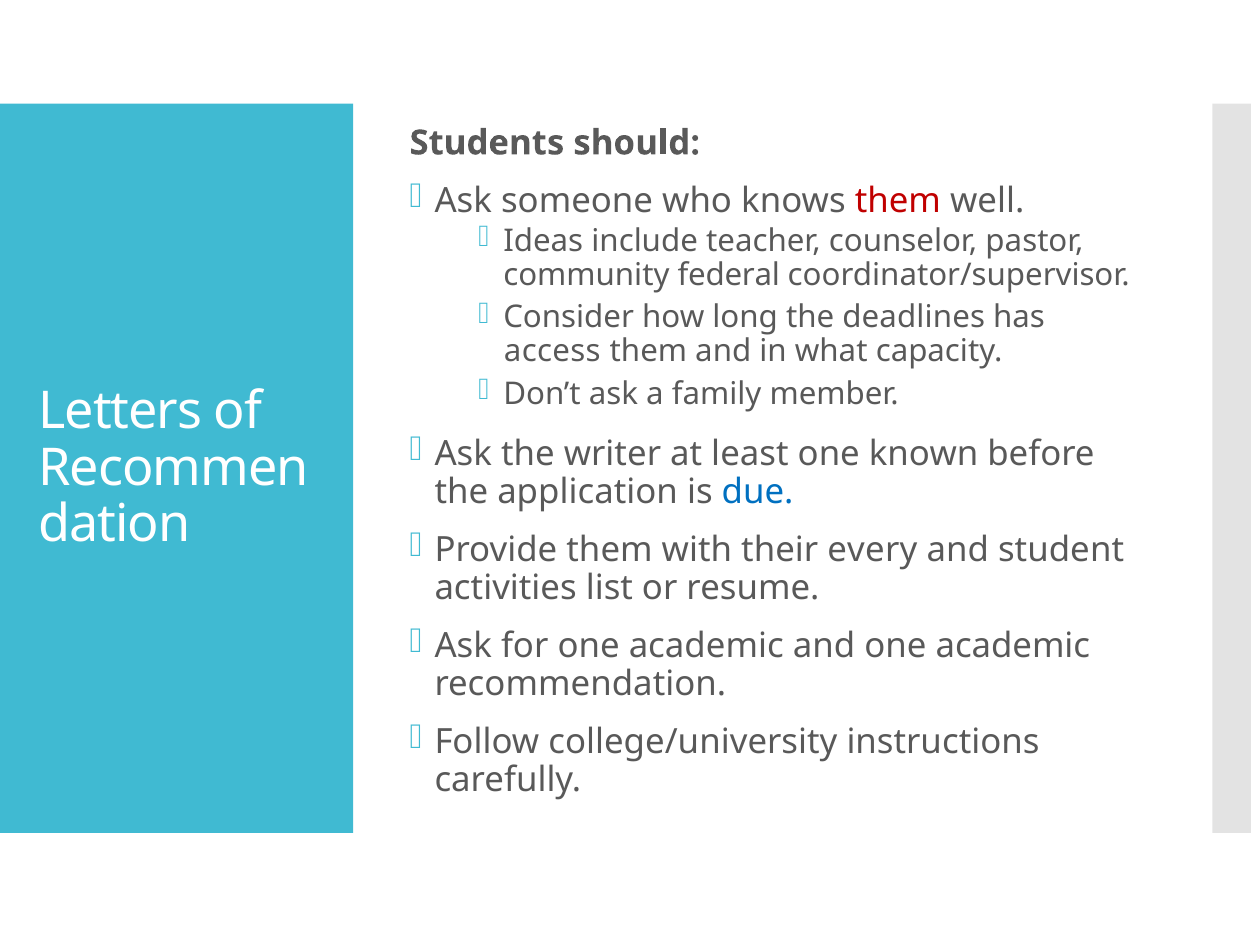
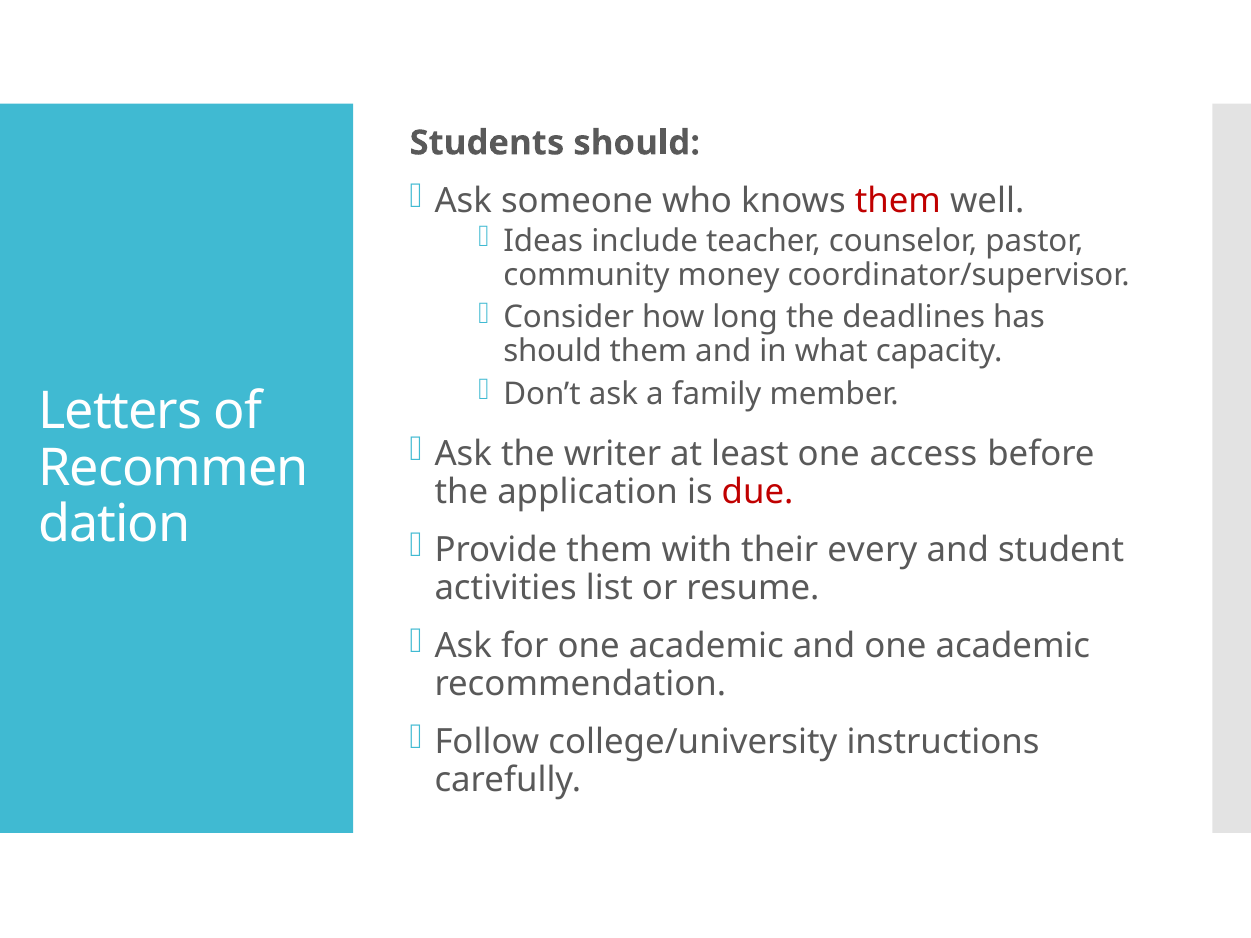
federal: federal -> money (729, 275)
access: access -> should (553, 351)
known: known -> access (923, 455)
due colour: blue -> red (758, 492)
